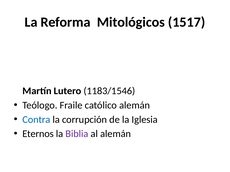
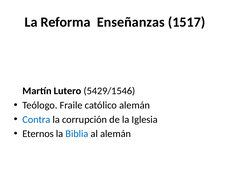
Mitológicos: Mitológicos -> Enseñanzas (131, 22)
1183/1546: 1183/1546 -> 5429/1546 (109, 91)
Biblia colour: purple -> blue (77, 134)
